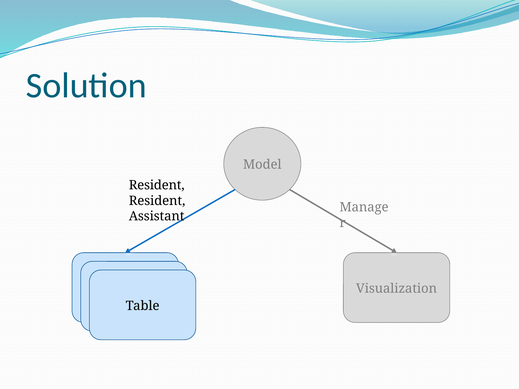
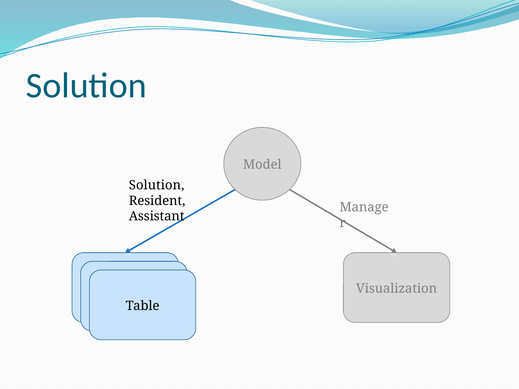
Resident: Resident -> Solution (157, 185)
